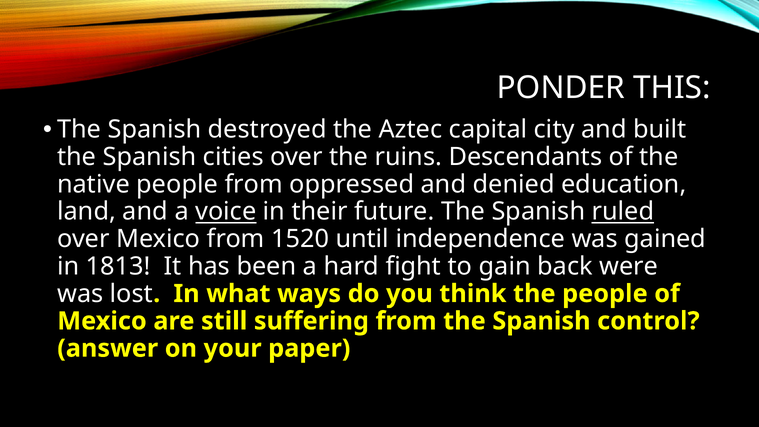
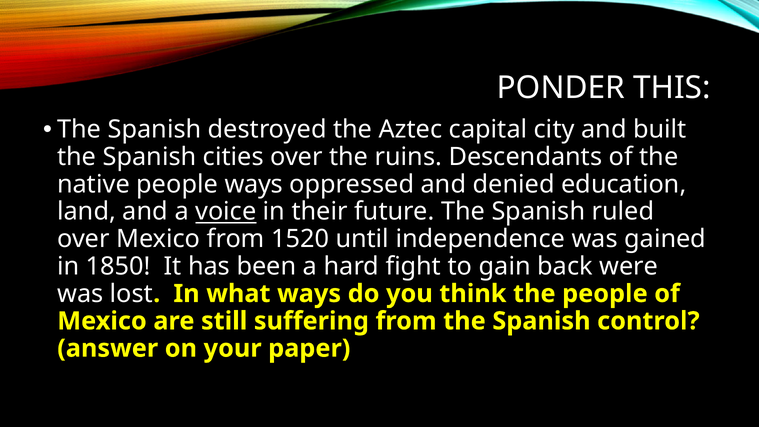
people from: from -> ways (254, 184)
ruled underline: present -> none (623, 212)
1813: 1813 -> 1850 (118, 266)
